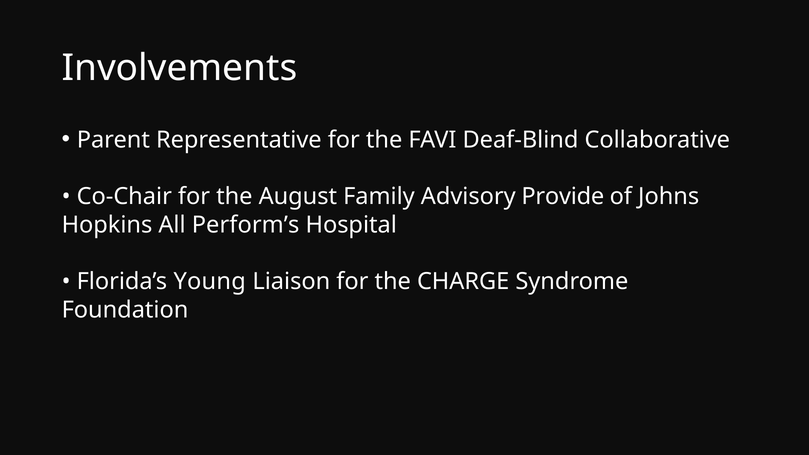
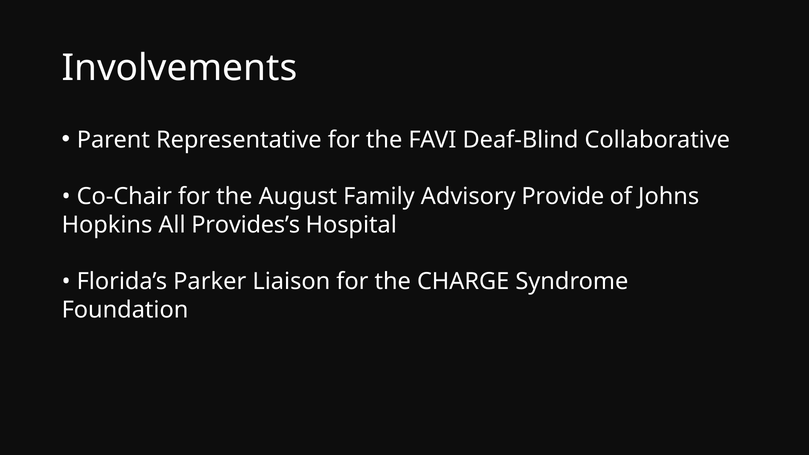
Perform’s: Perform’s -> Provides’s (246, 225)
Young: Young -> Parker (210, 282)
